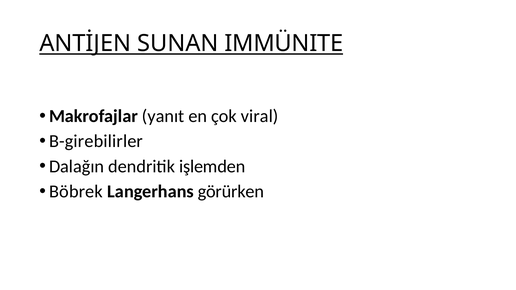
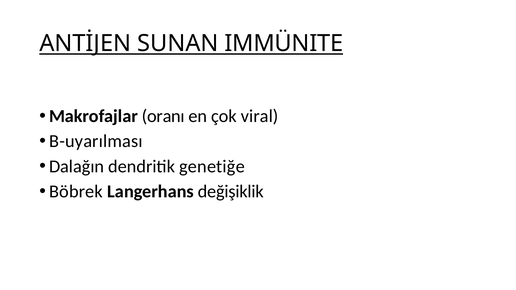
yanıt: yanıt -> oranı (163, 116)
B-girebilirler: B-girebilirler -> B-uyarılması (96, 141)
işlemden: işlemden -> genetiğe (212, 166)
görürken: görürken -> değişiklik (231, 192)
